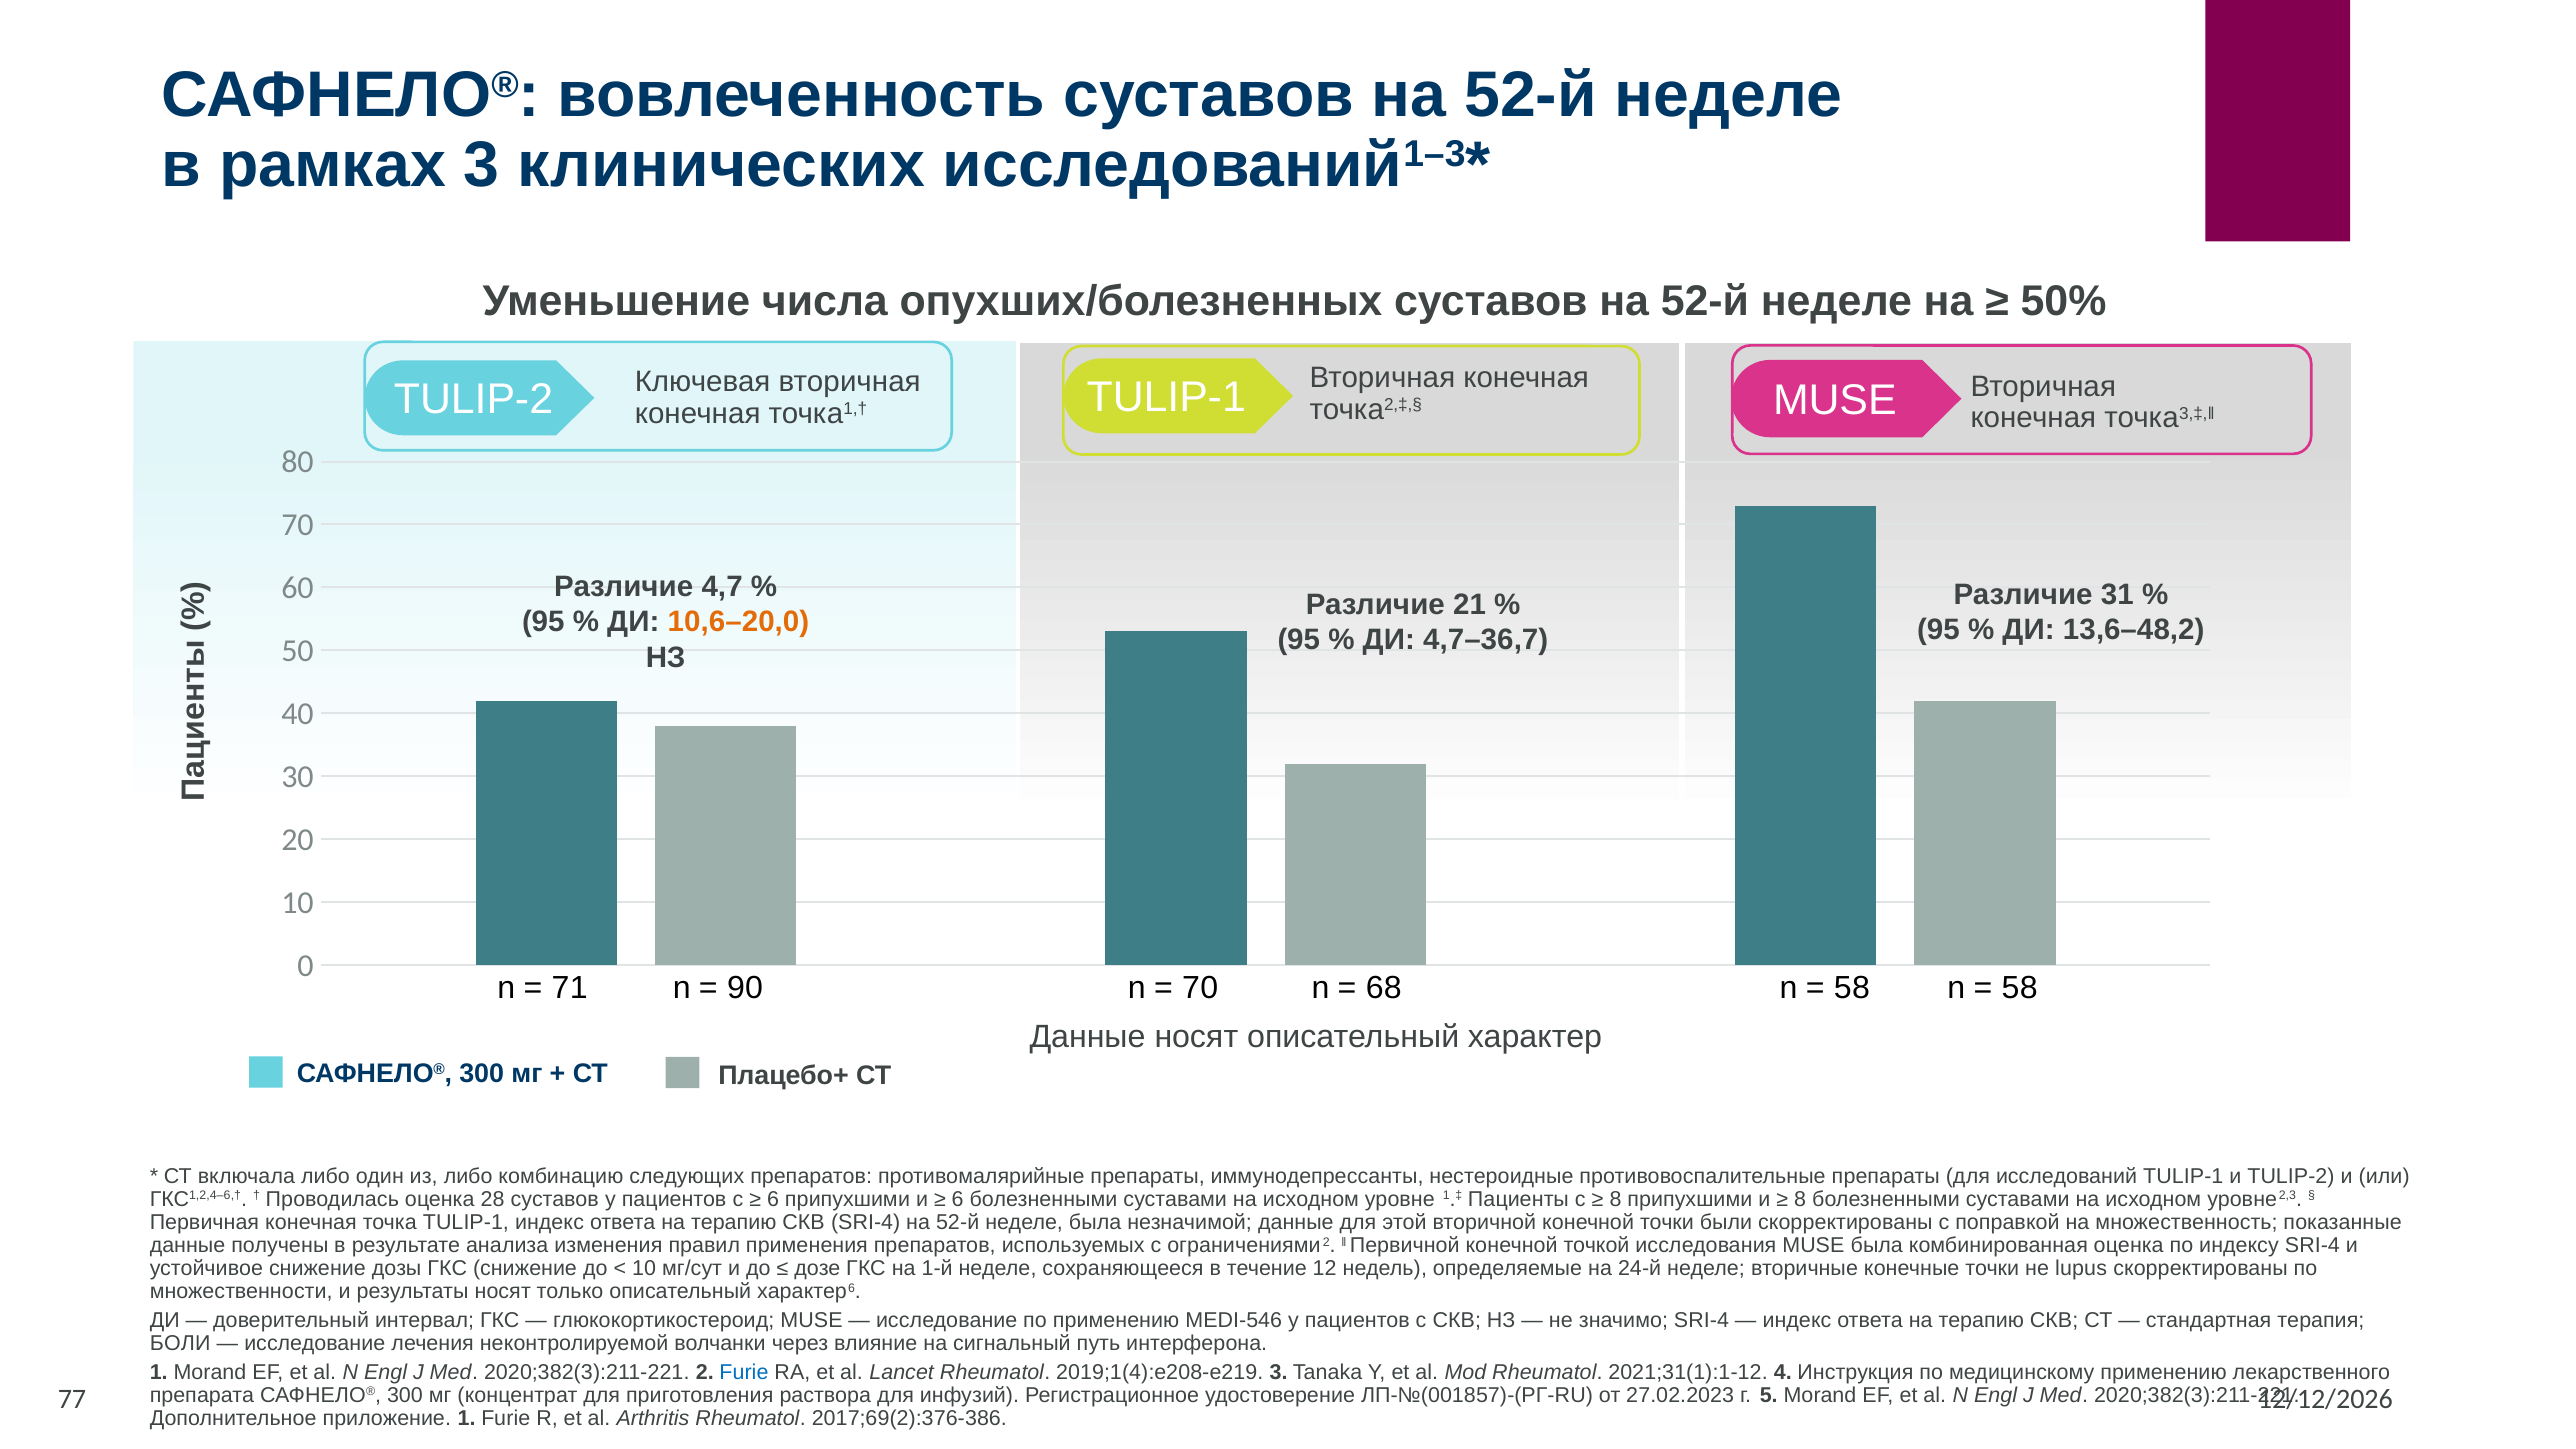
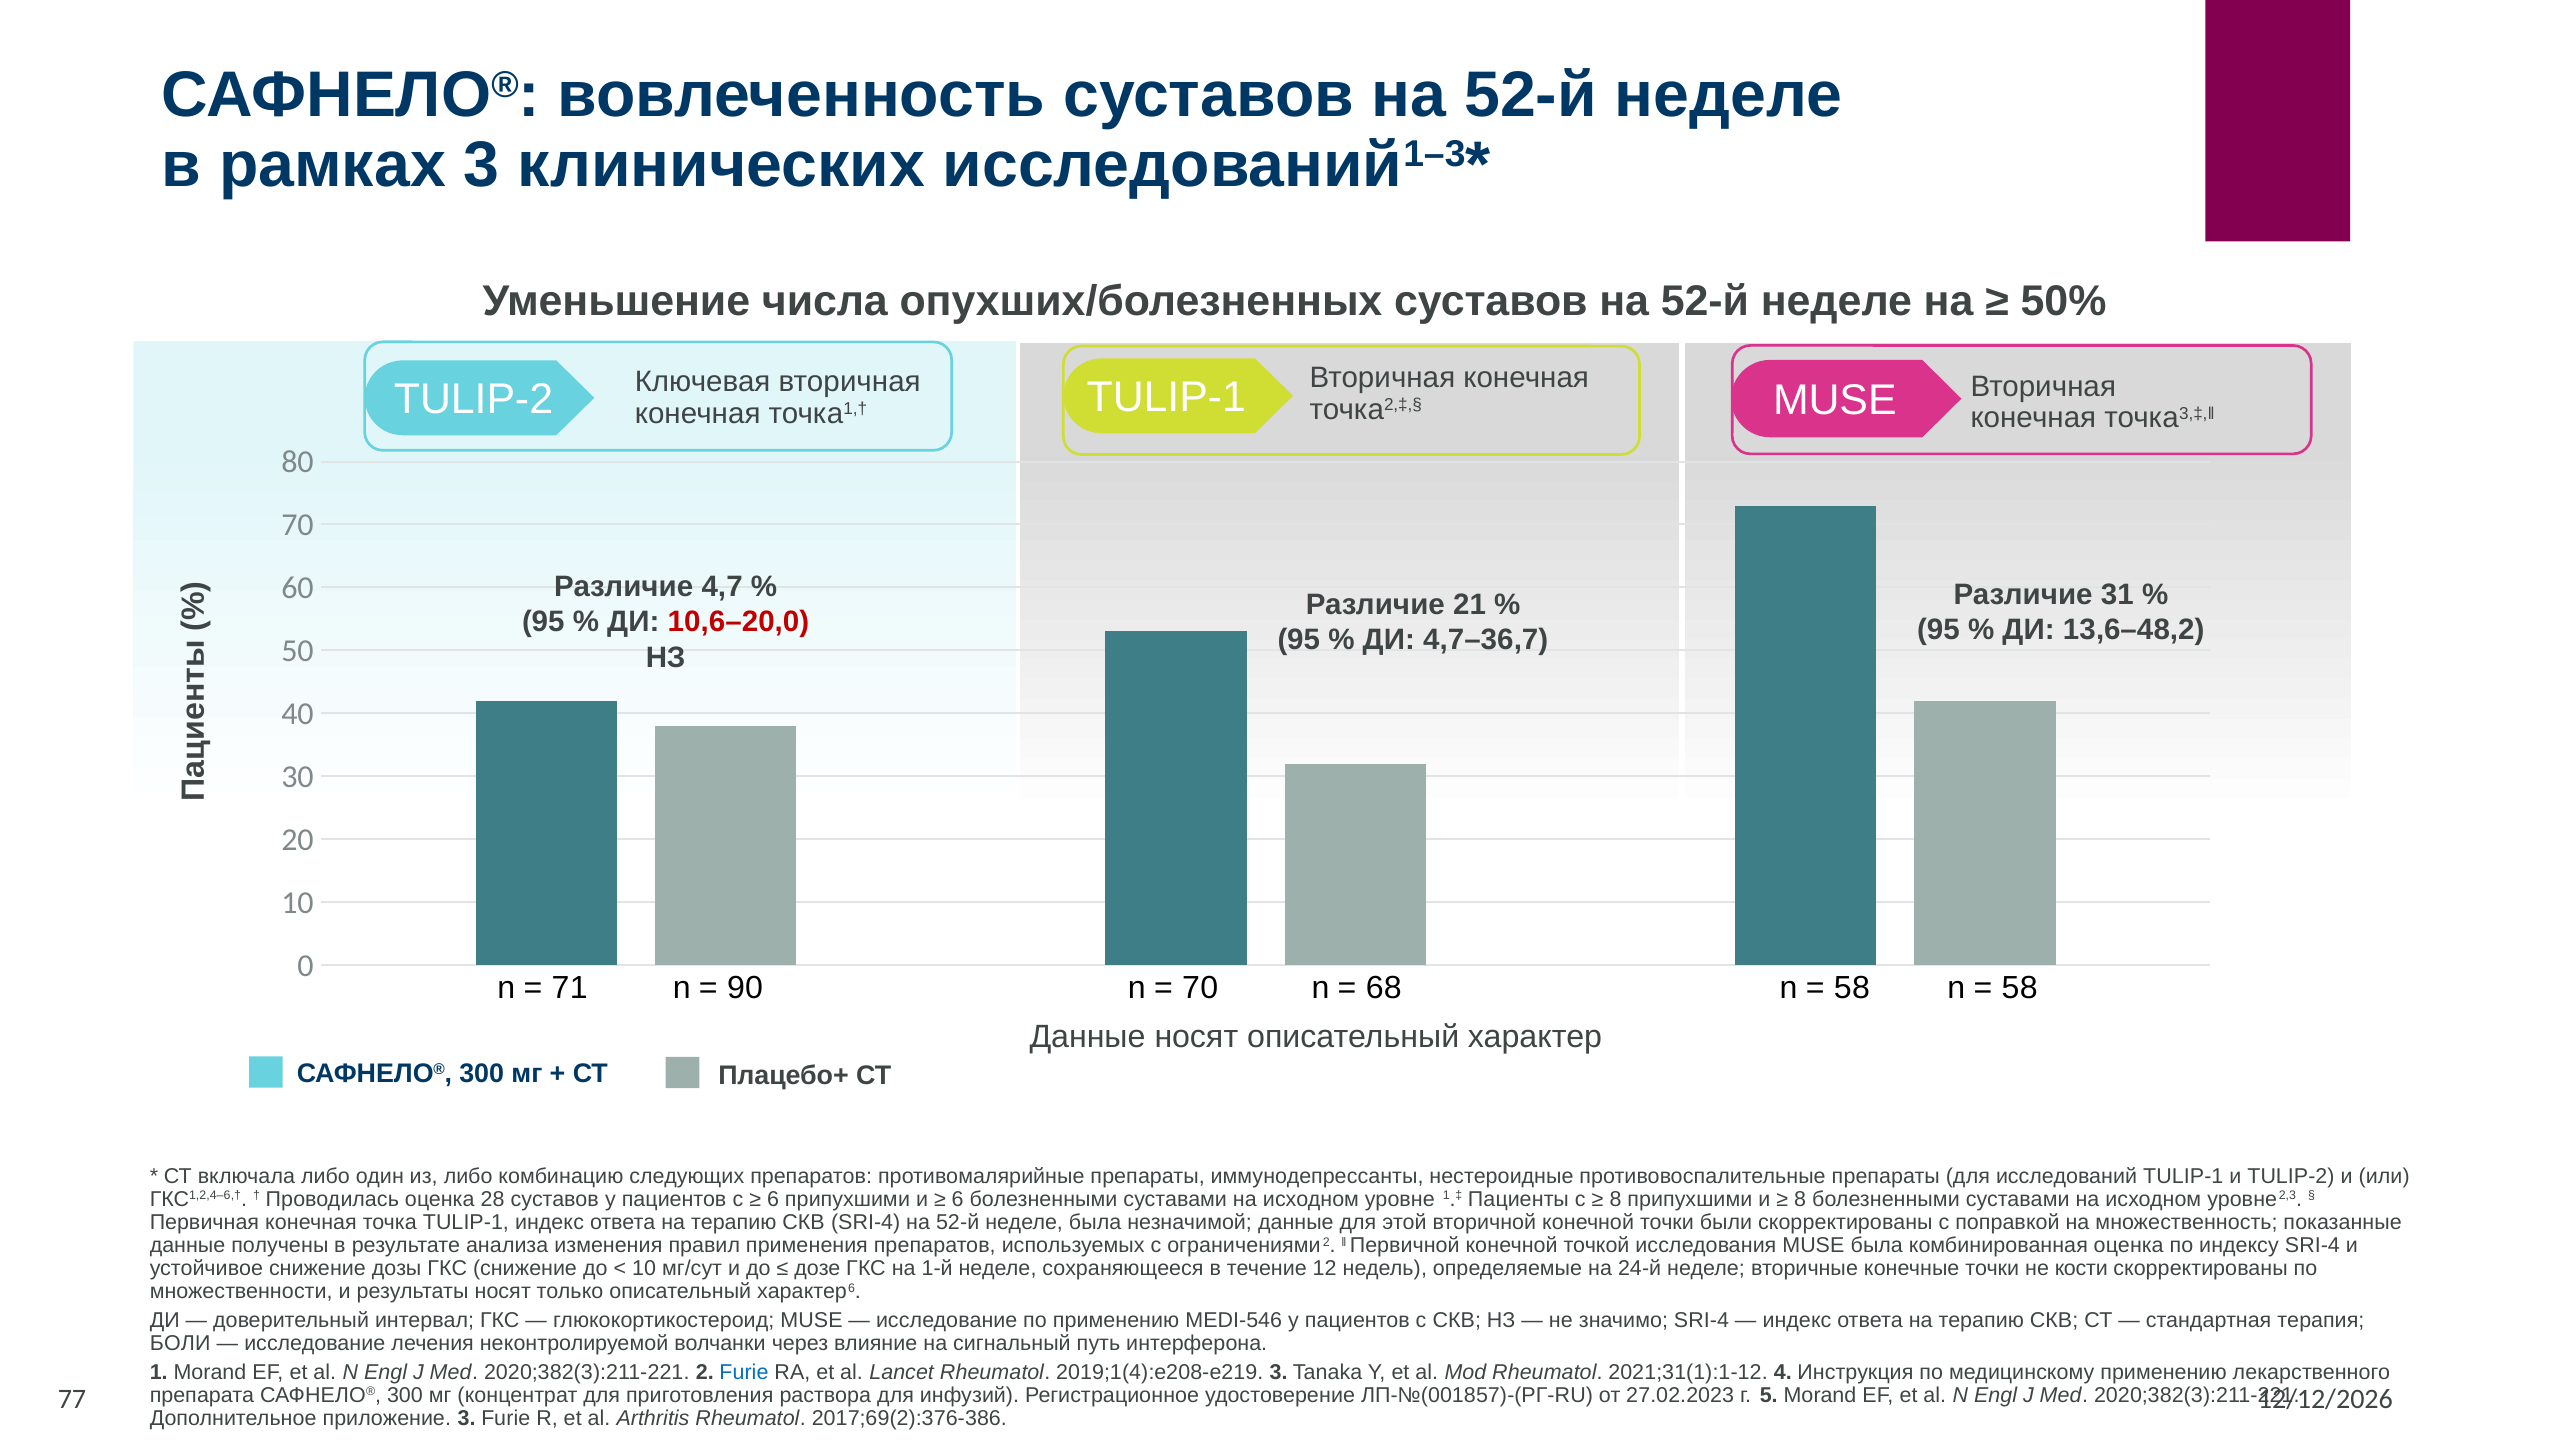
10,6–20,0 colour: orange -> red (738, 622)
lupus: lupus -> кости (2081, 1269)
приложение 1: 1 -> 3 (467, 1418)
